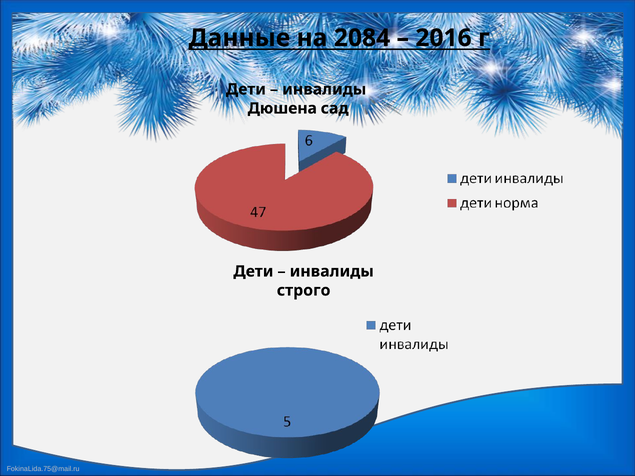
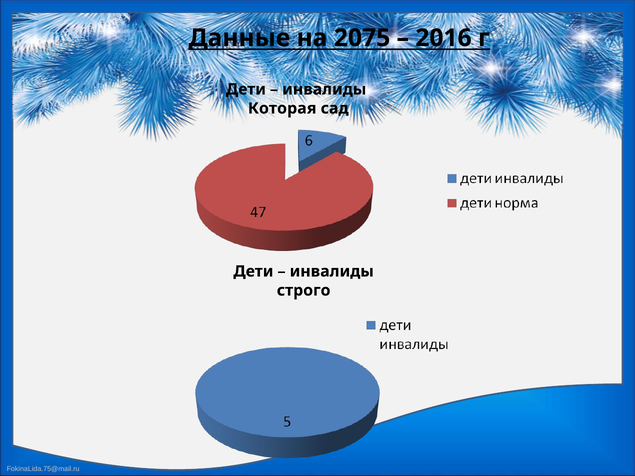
2084: 2084 -> 2075 (362, 38)
Дюшена: Дюшена -> Которая (282, 108)
